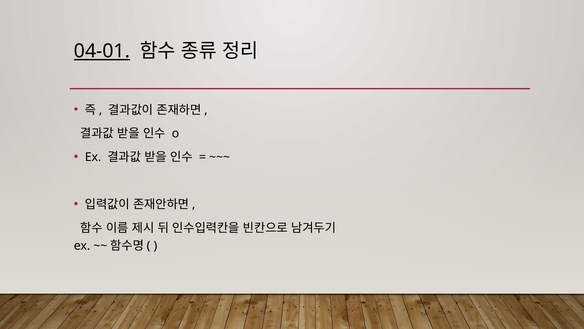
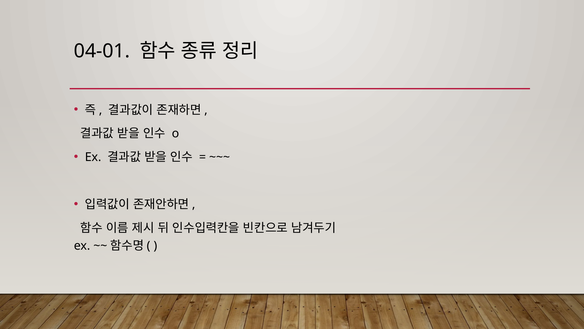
04-01 underline: present -> none (102, 51)
